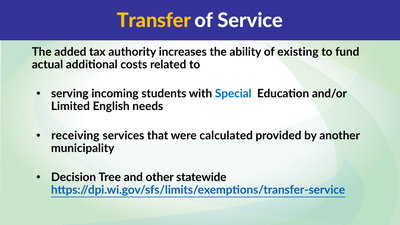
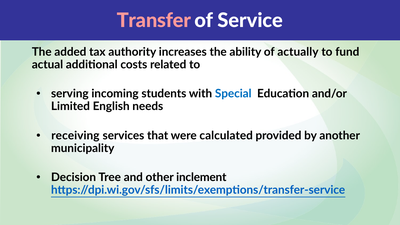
Transfer colour: yellow -> pink (154, 21)
existing: existing -> actually (298, 52)
statewide: statewide -> inclement (201, 177)
